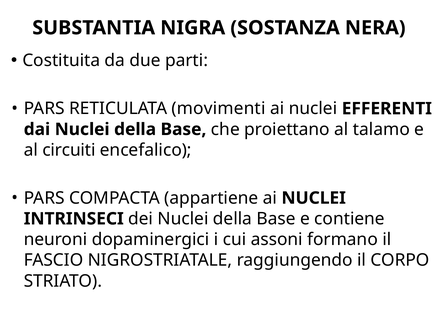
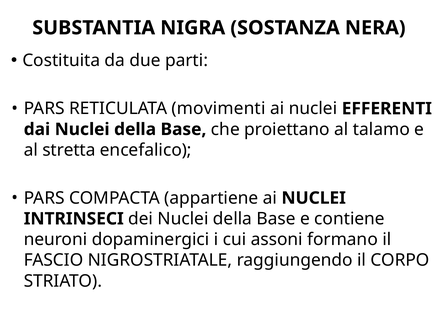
circuiti: circuiti -> stretta (69, 150)
